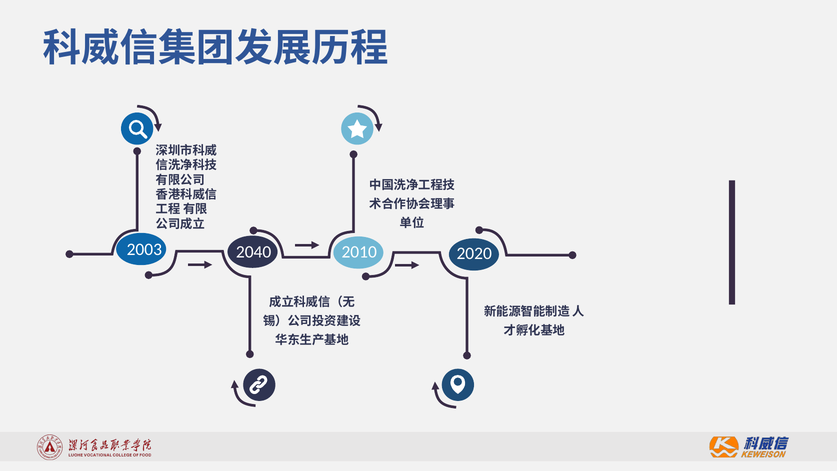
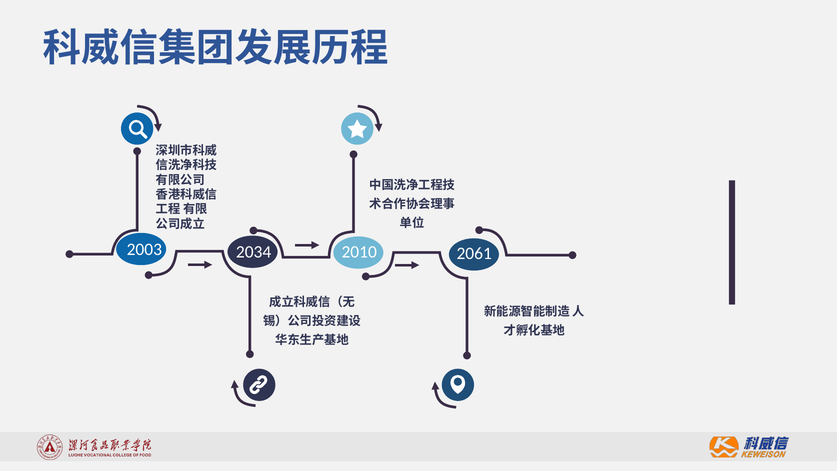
2040: 2040 -> 2034 (254, 252)
2020: 2020 -> 2061 (474, 253)
